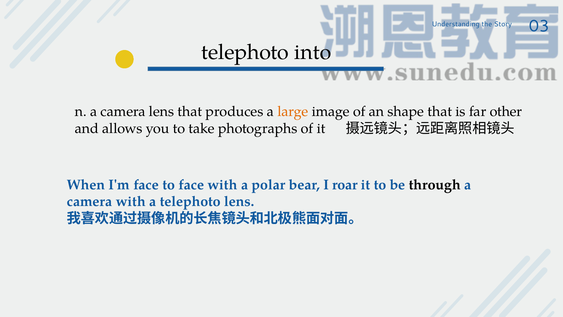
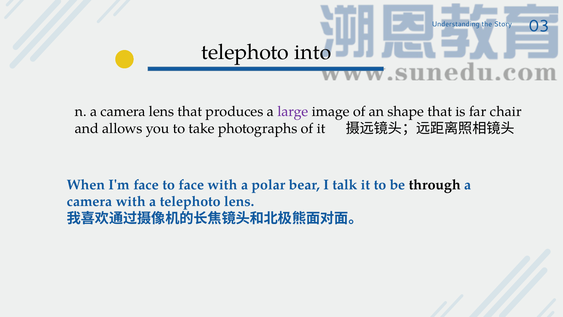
large colour: orange -> purple (293, 112)
other: other -> chair (506, 112)
roar: roar -> talk (345, 184)
